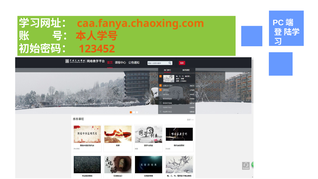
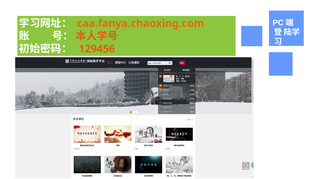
123452: 123452 -> 129456 (97, 49)
